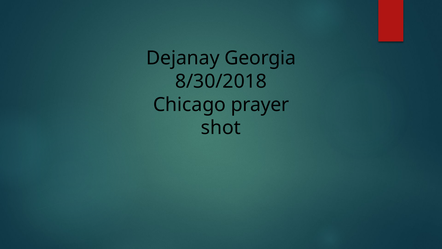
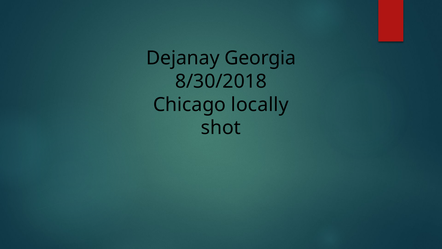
prayer: prayer -> locally (260, 105)
